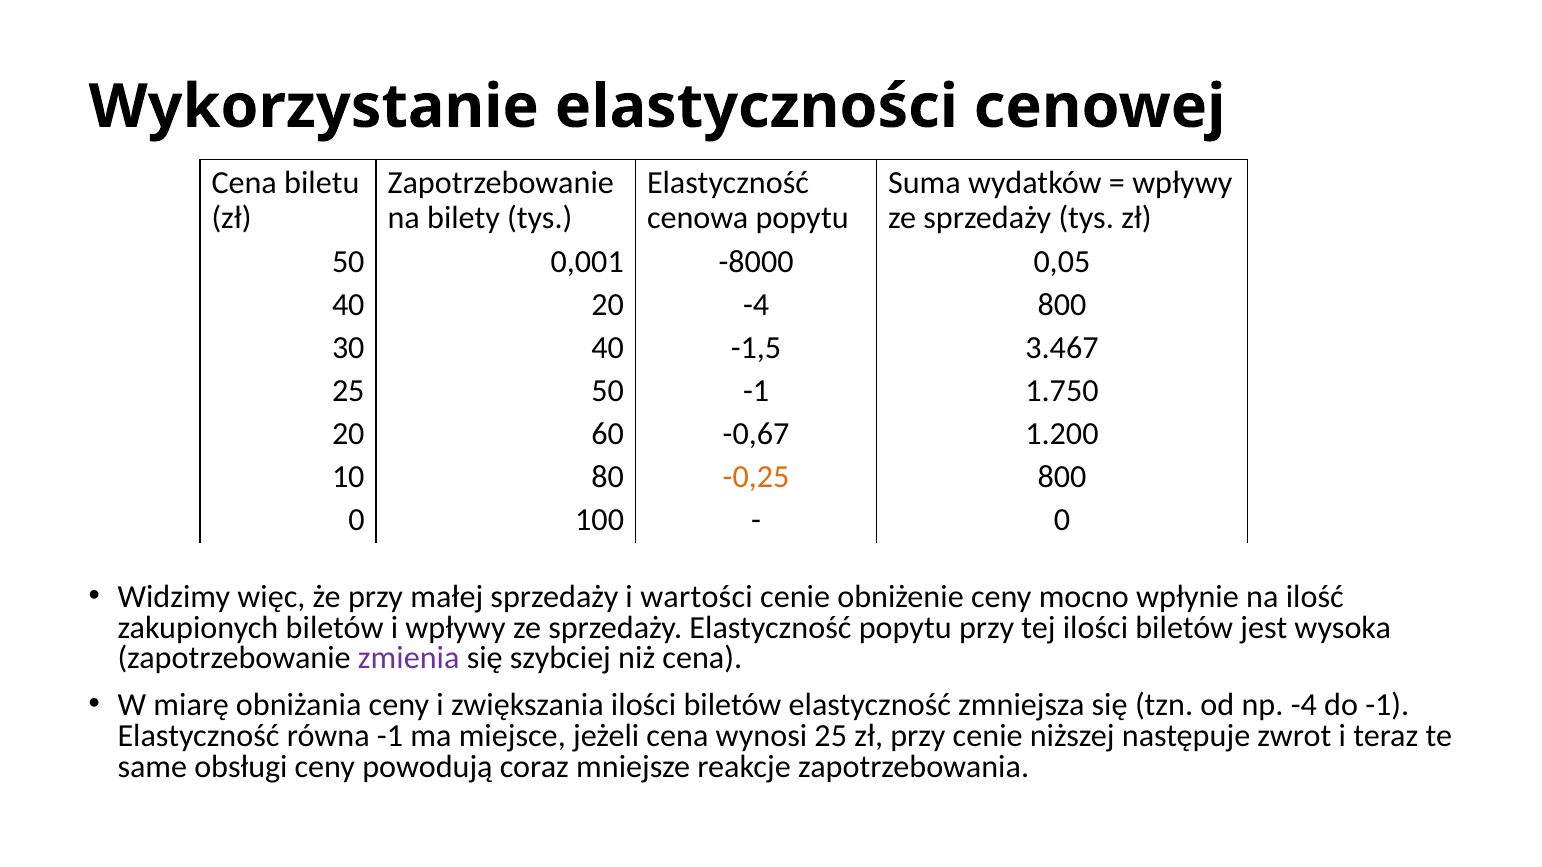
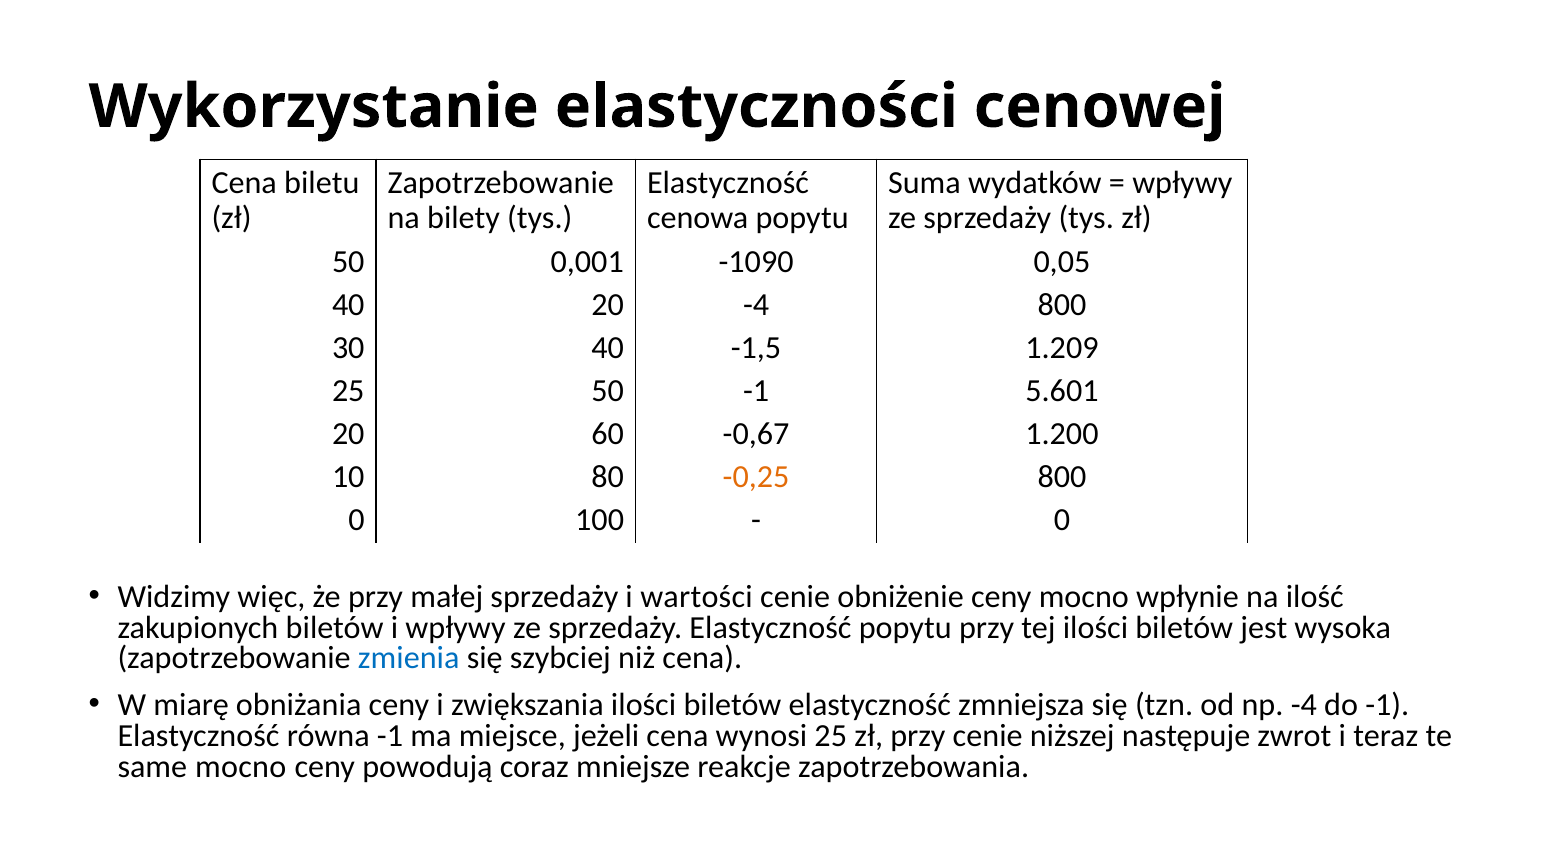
-8000: -8000 -> -1090 (756, 262)
3.467: 3.467 -> 1.209 (1062, 348)
1.750: 1.750 -> 5.601 (1062, 391)
zmienia colour: purple -> blue (409, 659)
same obsługi: obsługi -> mocno (241, 767)
